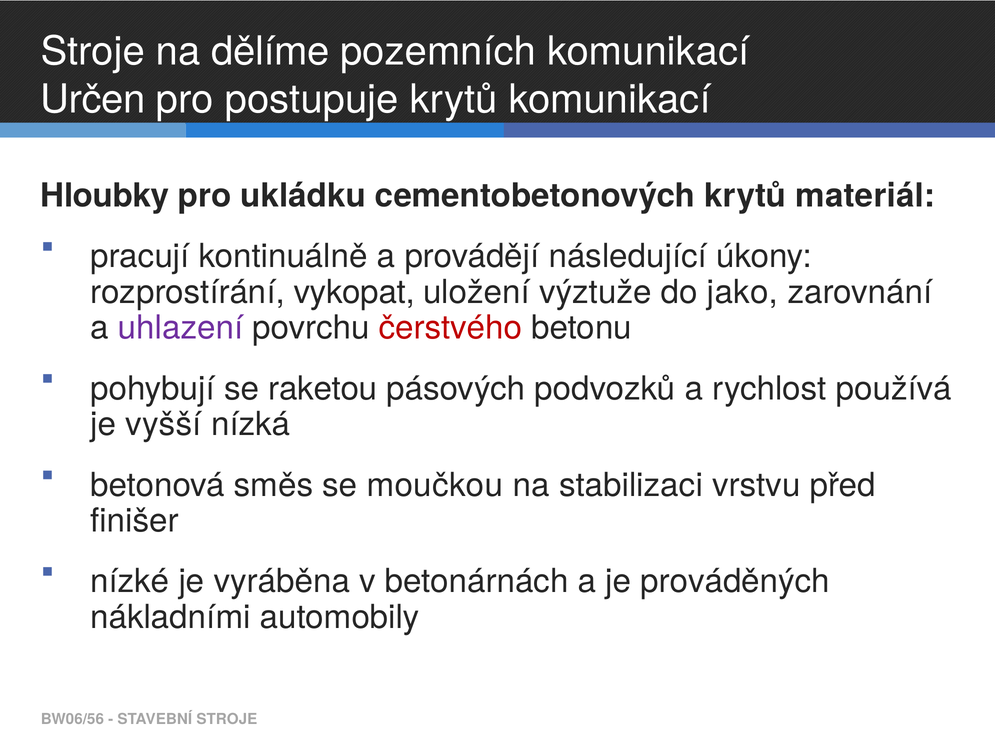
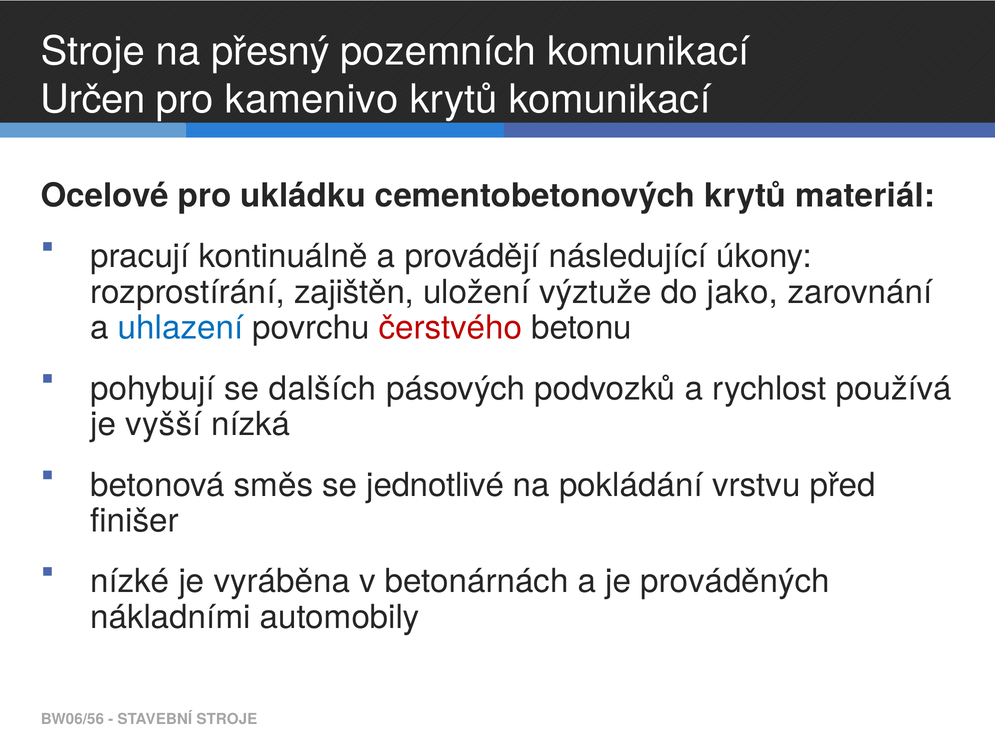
dělíme: dělíme -> přesný (271, 51)
postupuje: postupuje -> kamenivo (312, 100)
Hloubky: Hloubky -> Ocelové (105, 196)
vykopat: vykopat -> zajištěn (354, 292)
uhlazení colour: purple -> blue (181, 328)
raketou: raketou -> dalších (323, 389)
moučkou: moučkou -> jednotlivé (435, 485)
stabilizaci: stabilizaci -> pokládání (631, 485)
